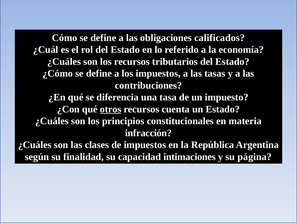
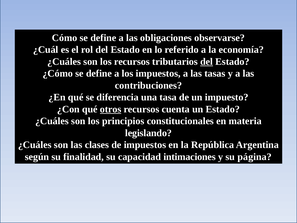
calificados: calificados -> observarse (220, 38)
del underline: none -> present (207, 62)
infracción: infracción -> legislando (149, 133)
